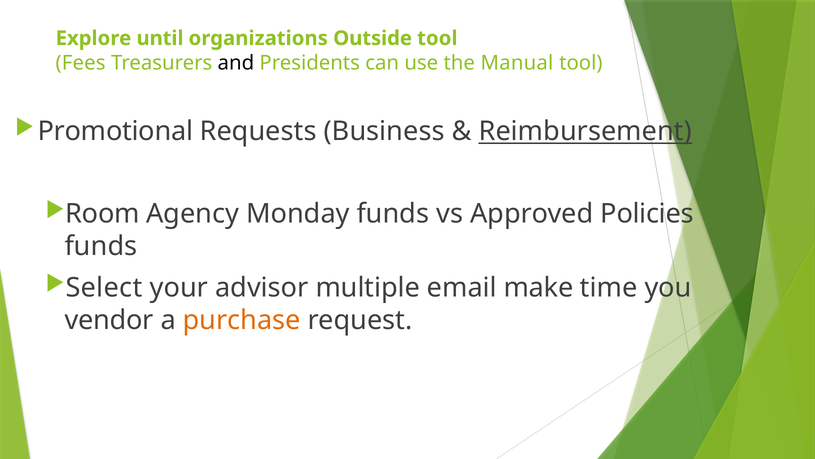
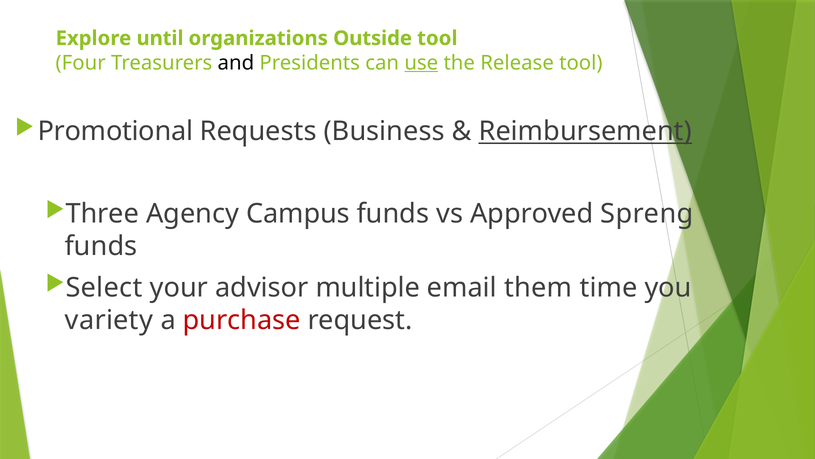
Fees: Fees -> Four (81, 63)
use underline: none -> present (421, 63)
Manual: Manual -> Release (517, 63)
Room: Room -> Three (102, 214)
Monday: Monday -> Campus (298, 214)
Policies: Policies -> Spreng (647, 214)
make: make -> them (538, 287)
vendor: vendor -> variety (109, 320)
purchase colour: orange -> red (242, 320)
